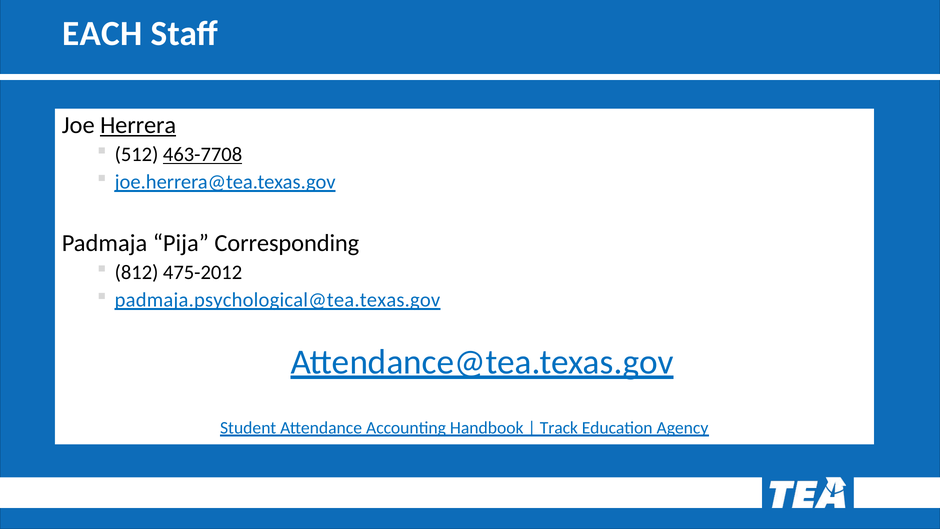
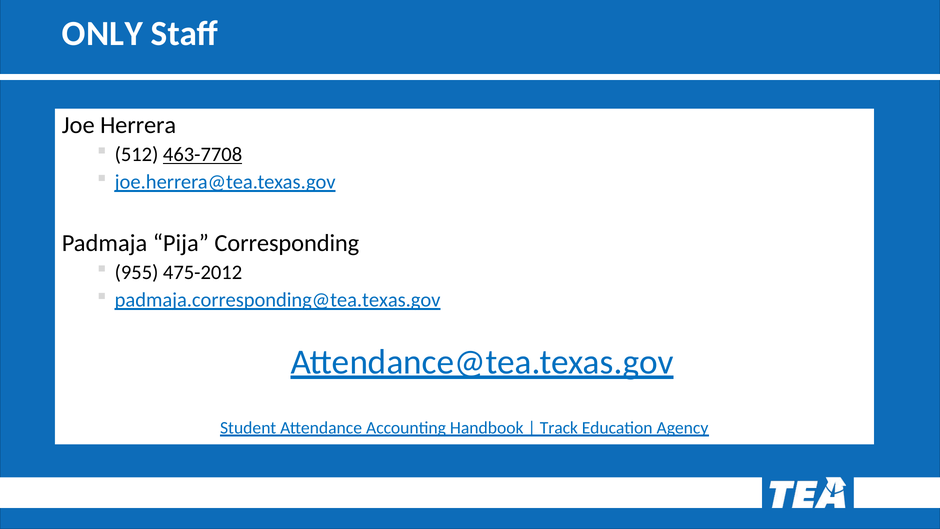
EACH: EACH -> ONLY (102, 34)
Herrera underline: present -> none (138, 125)
812: 812 -> 955 (137, 272)
padmaja.psychological@tea.texas.gov: padmaja.psychological@tea.texas.gov -> padmaja.corresponding@tea.texas.gov (278, 300)
